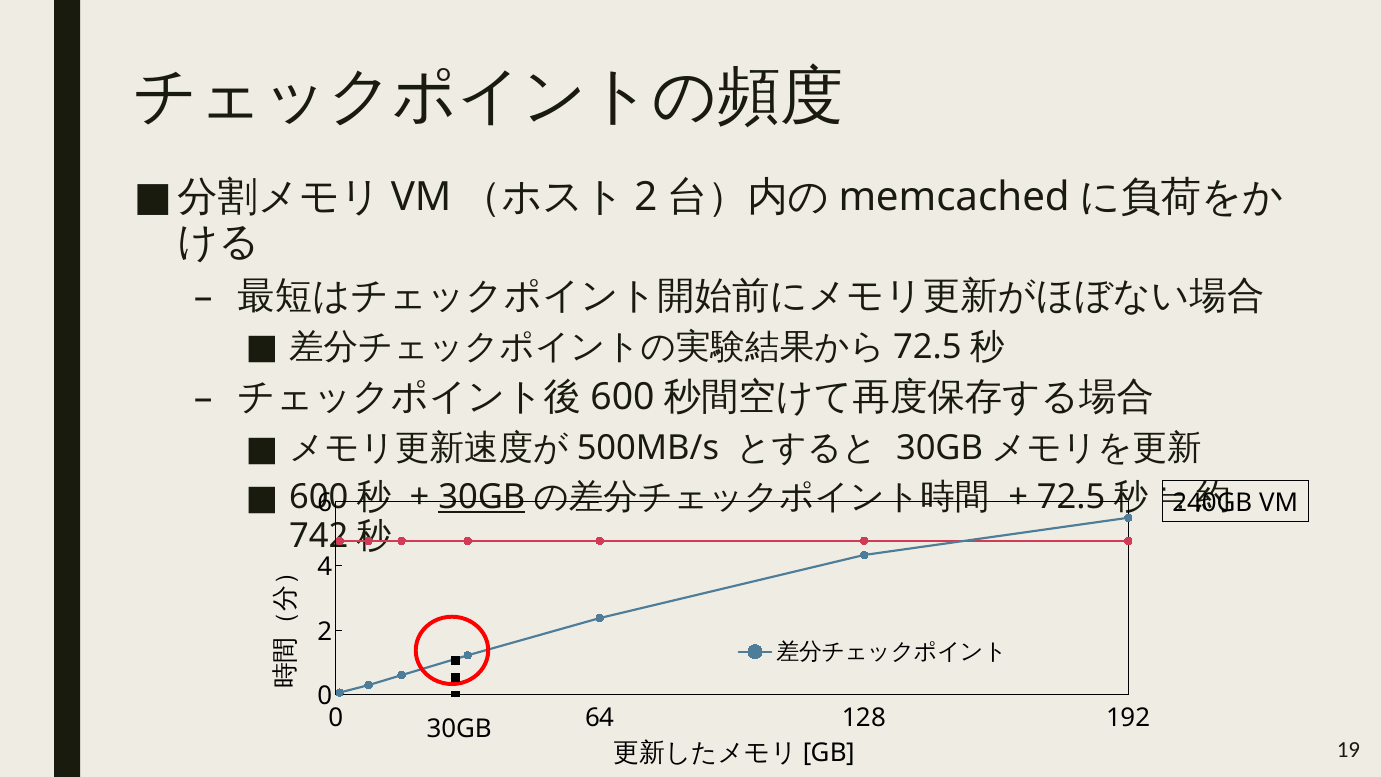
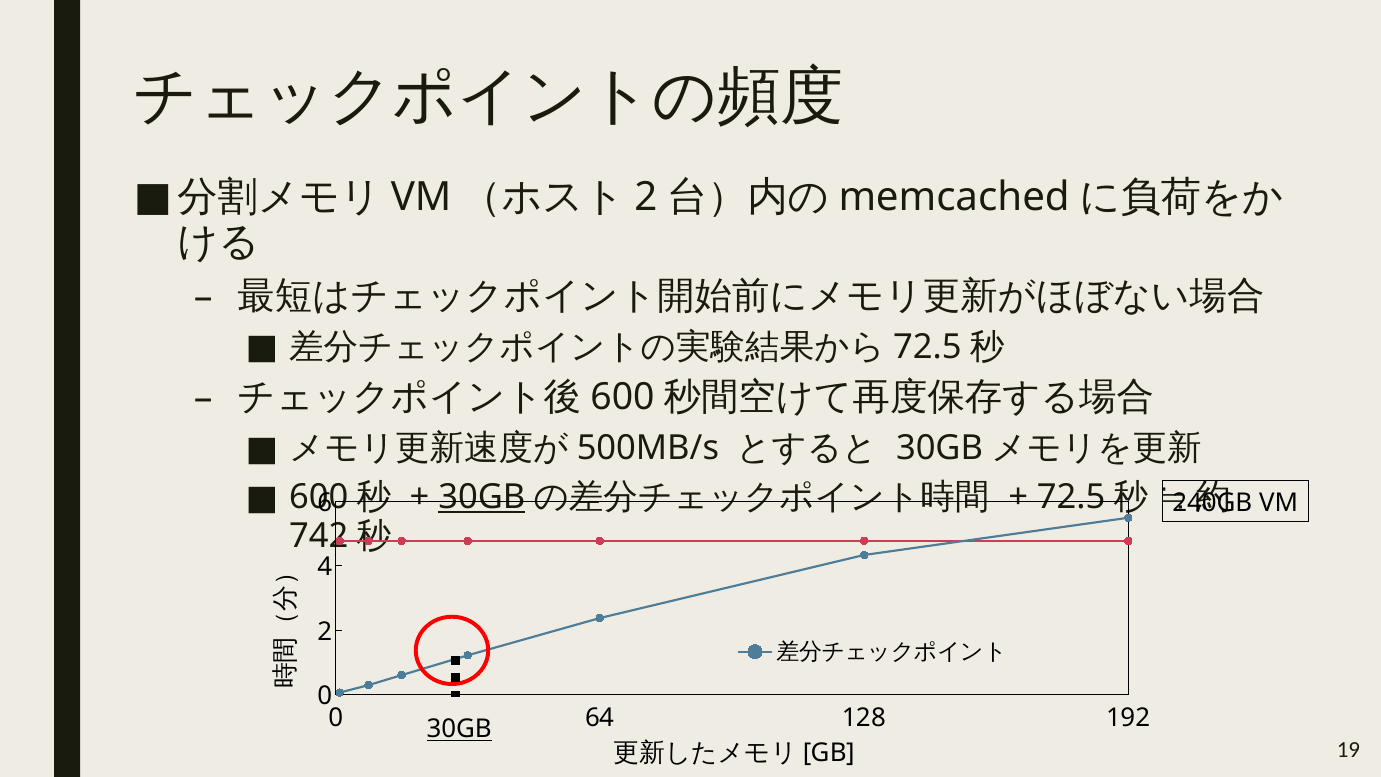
30GB underline: none -> present (459, 729)
